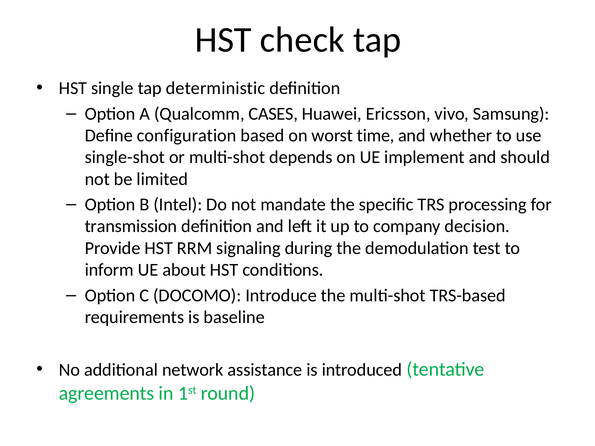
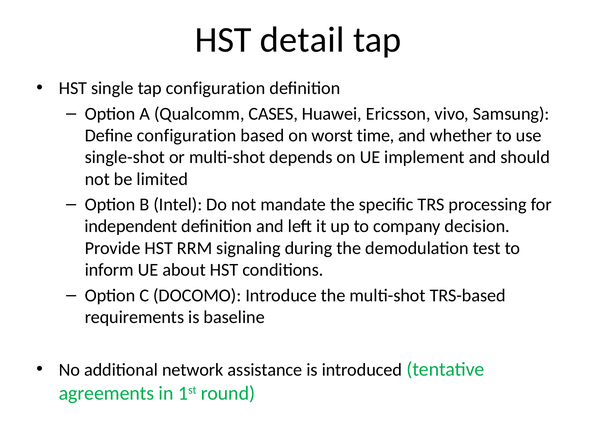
check: check -> detail (302, 40)
tap deterministic: deterministic -> configuration (216, 88)
transmission: transmission -> independent (131, 226)
